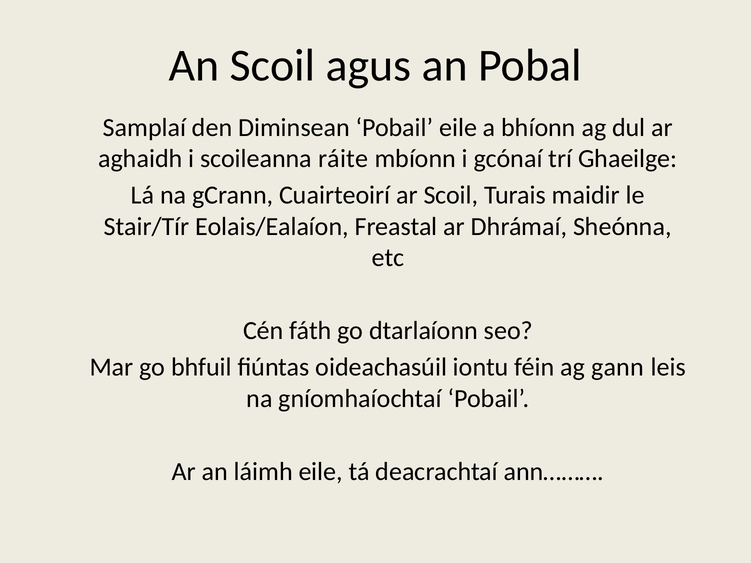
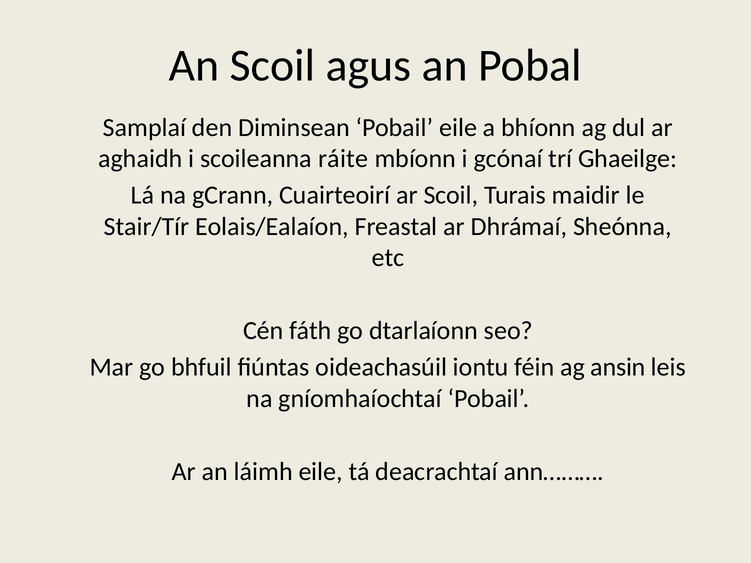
gann: gann -> ansin (618, 367)
